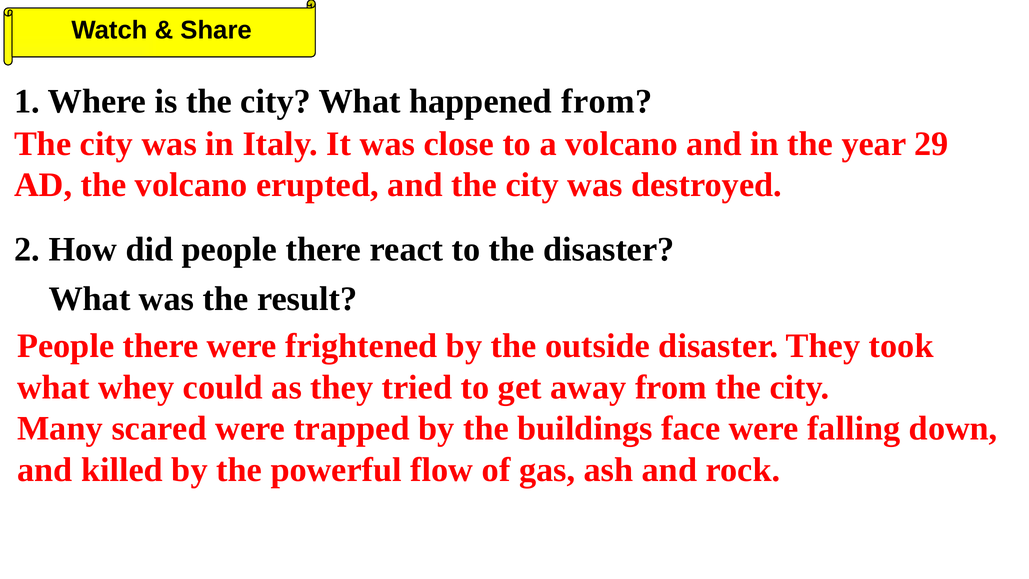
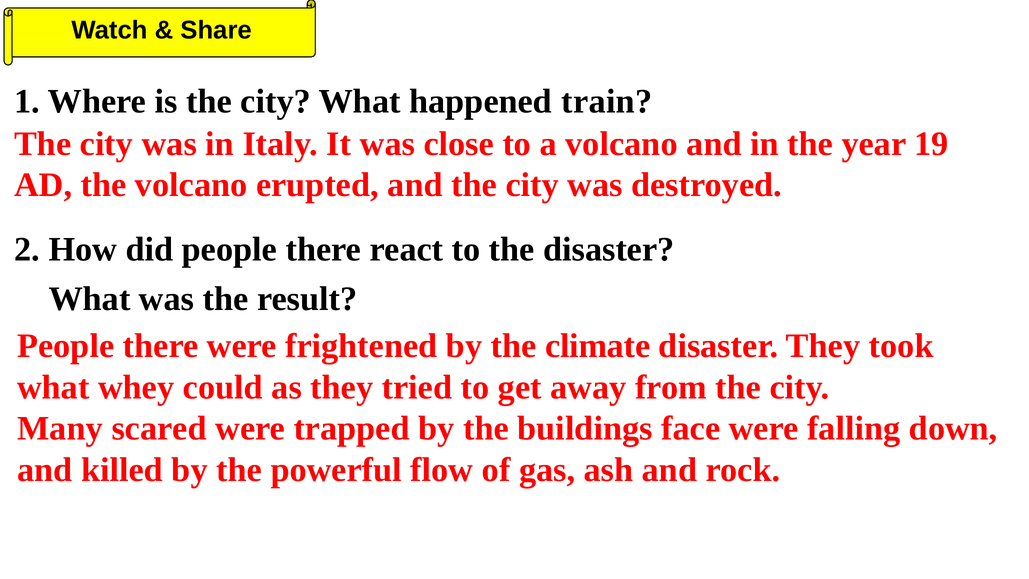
happened from: from -> train (607, 101)
29: 29 -> 19 (931, 144)
outside: outside -> climate (598, 346)
